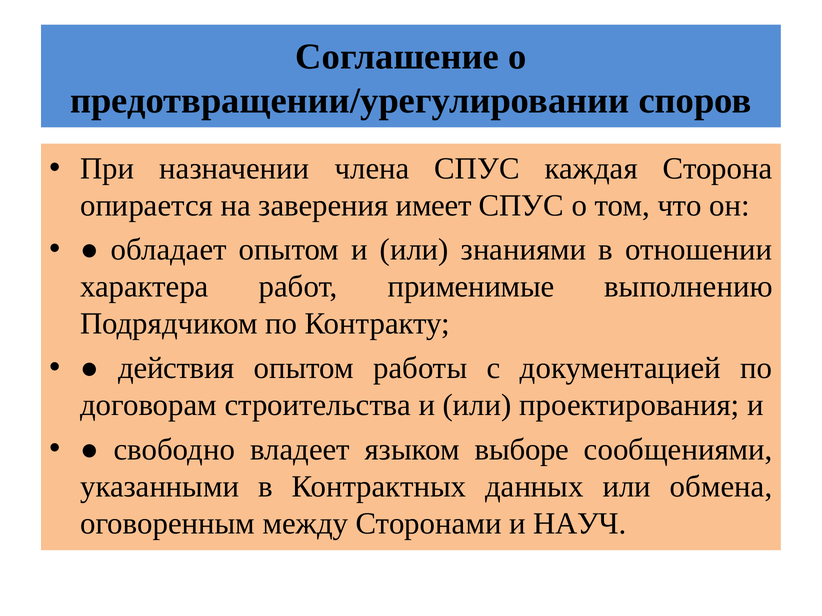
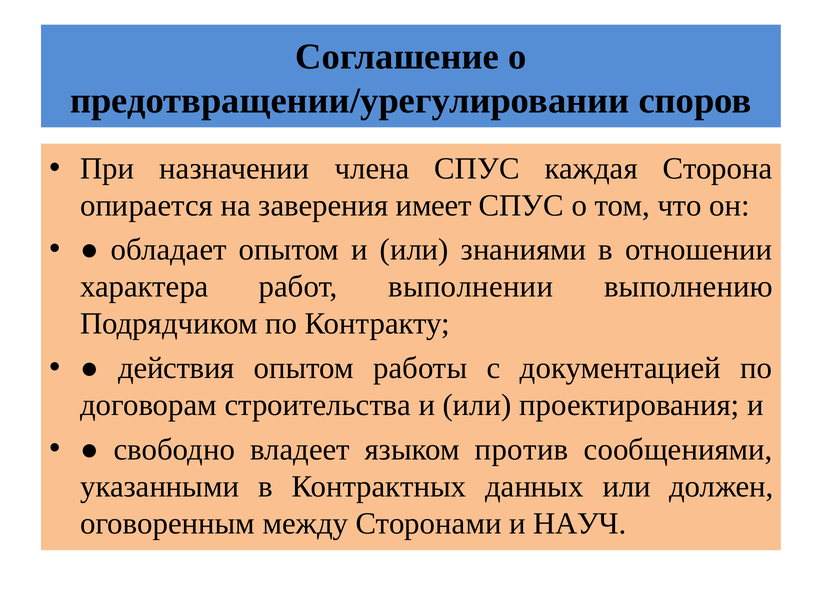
применимые: применимые -> выполнении (471, 287)
выборе: выборе -> против (522, 450)
обмена: обмена -> должен (721, 487)
